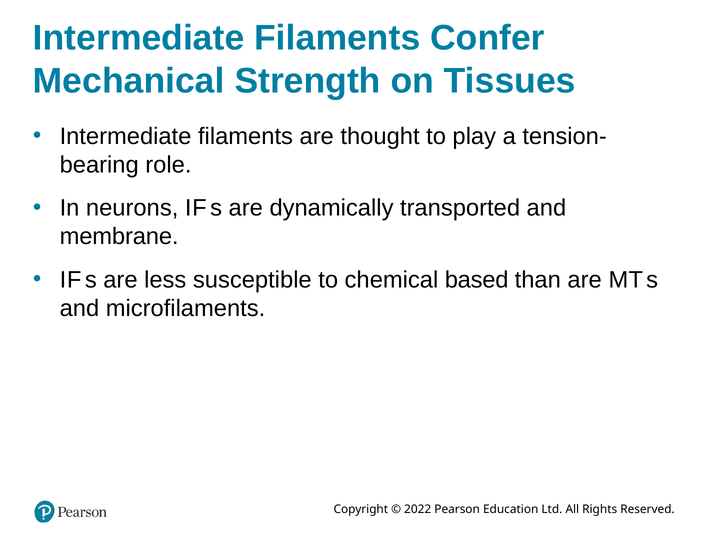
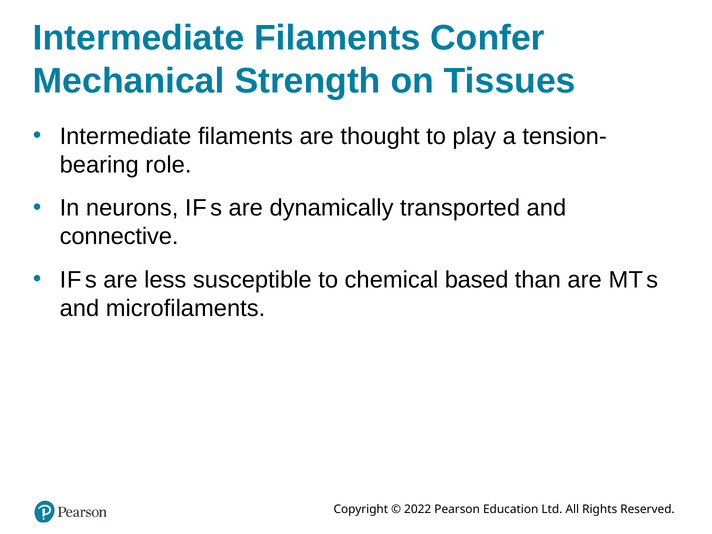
membrane: membrane -> connective (119, 237)
